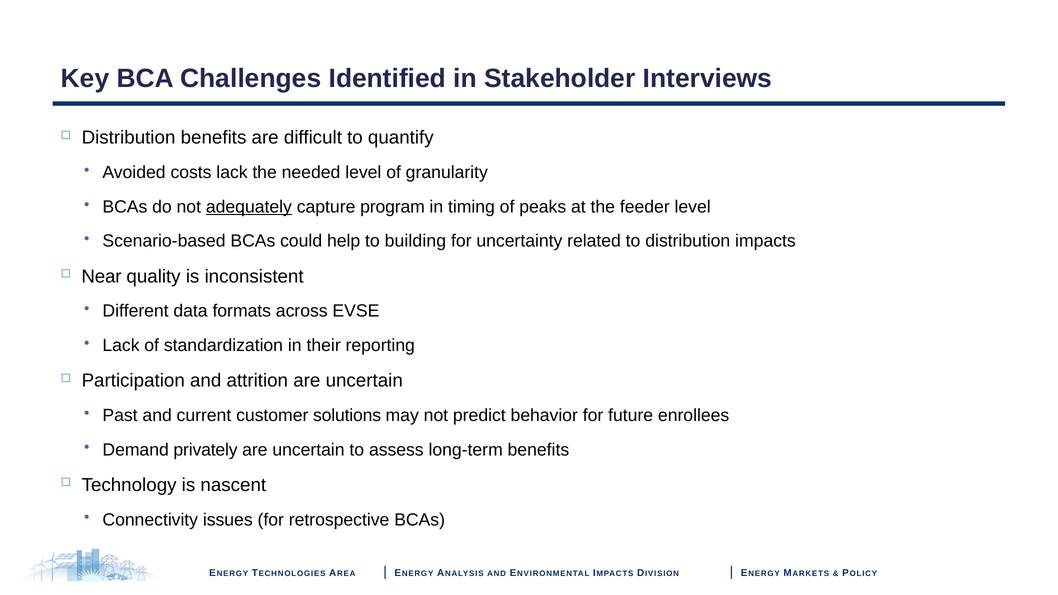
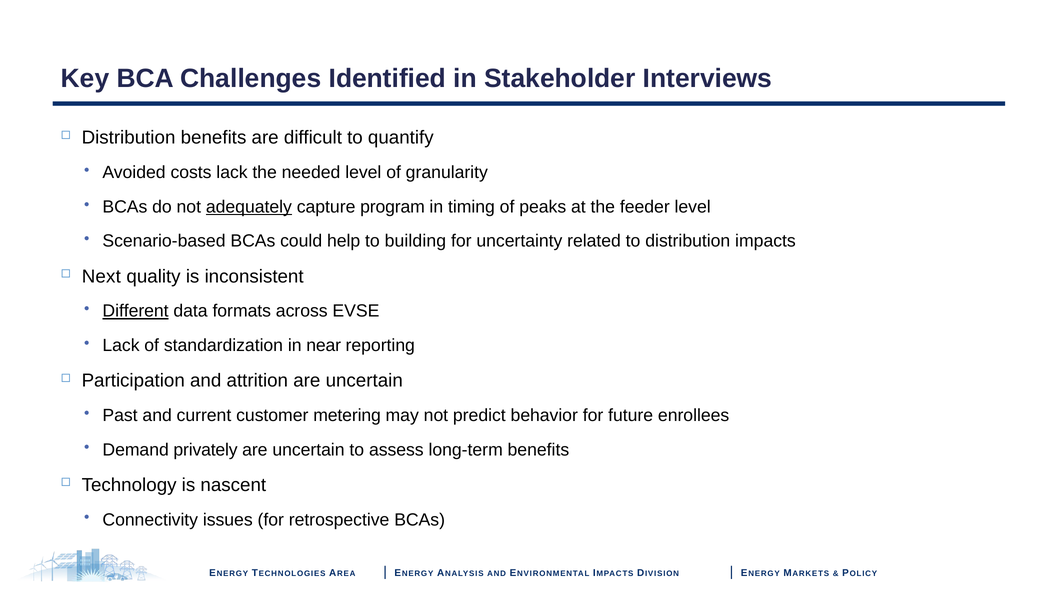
Near: Near -> Next (101, 276)
Different underline: none -> present (136, 311)
their: their -> near (324, 346)
solutions: solutions -> metering (347, 416)
